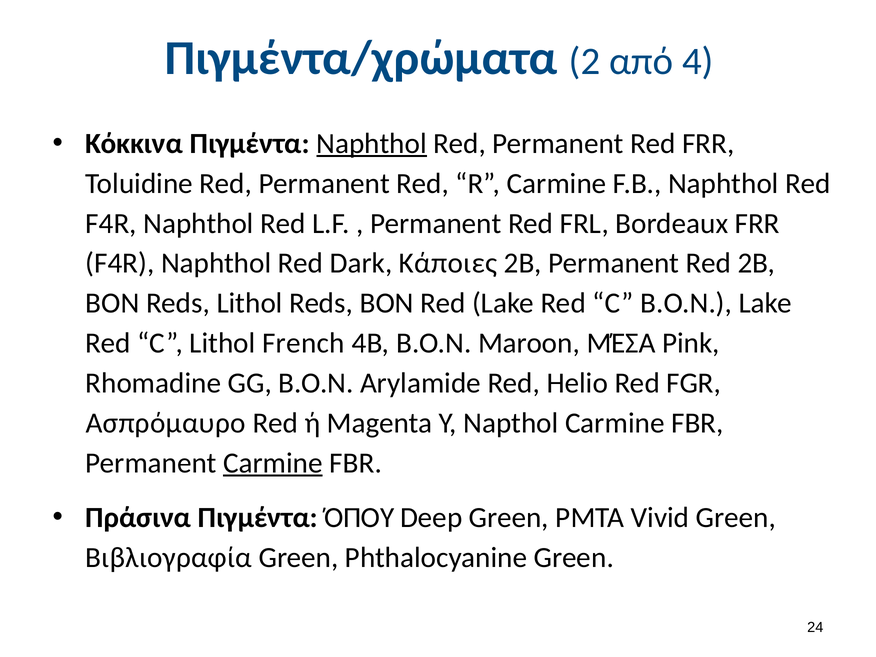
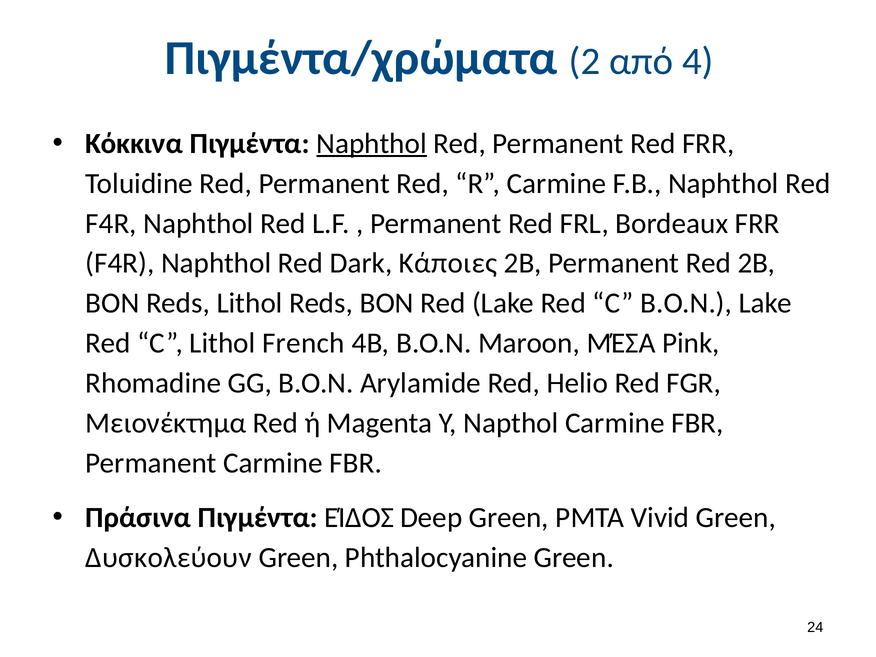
Ασπρόμαυρο: Ασπρόμαυρο -> Μειονέκτημα (166, 423)
Carmine underline: present -> none (273, 463)
ΌΠΟΥ: ΌΠΟΥ -> ΕΊΔΟΣ (359, 518)
Βιβλιογραφία: Βιβλιογραφία -> Δυσκολεύουν (169, 557)
